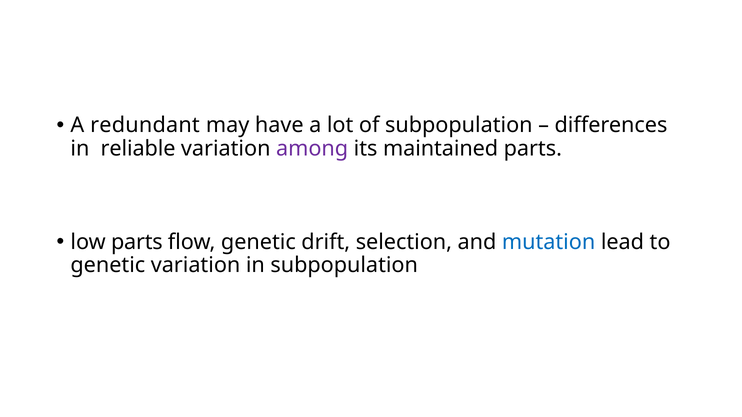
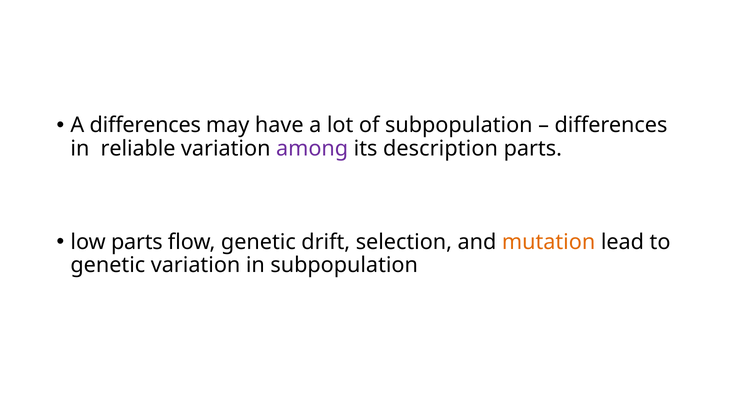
A redundant: redundant -> differences (145, 125)
maintained: maintained -> description (440, 149)
mutation colour: blue -> orange (549, 242)
